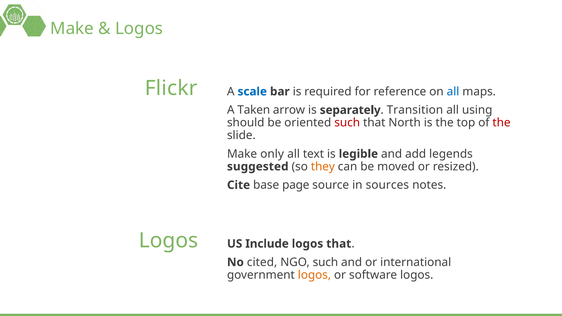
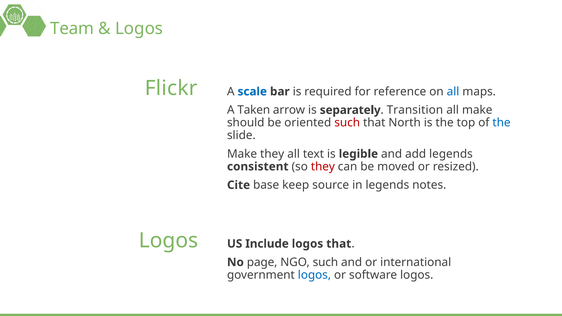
Make: Make -> Team (72, 29)
all using: using -> make (477, 110)
the colour: red -> blue (502, 123)
Make only: only -> they (272, 154)
suggested: suggested -> consistent (258, 167)
they colour: orange -> red (323, 167)
page: page -> keep (296, 185)
in sources: sources -> legends (387, 185)
cited: cited -> page (262, 262)
logos colour: orange -> blue (314, 275)
